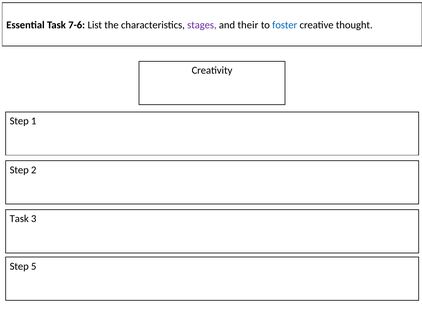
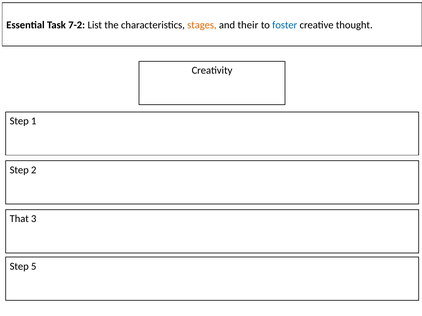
7-6: 7-6 -> 7-2 (77, 25)
stages colour: purple -> orange (202, 25)
Task: Task -> That (19, 219)
